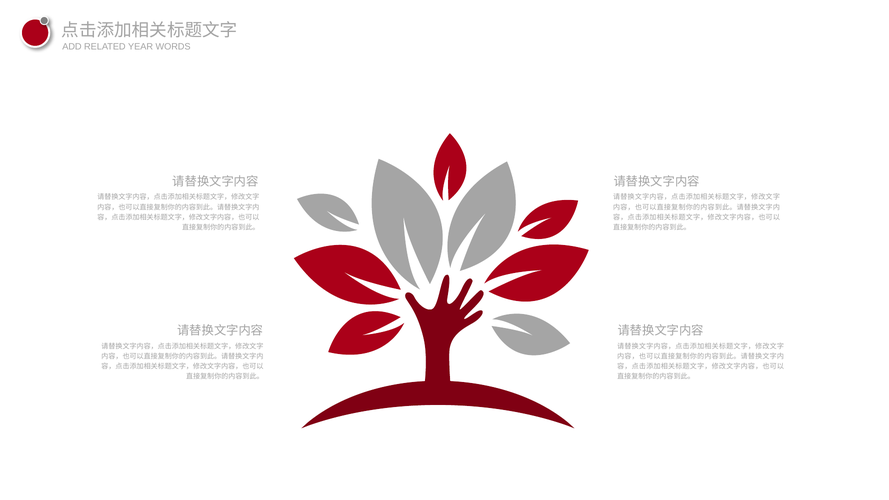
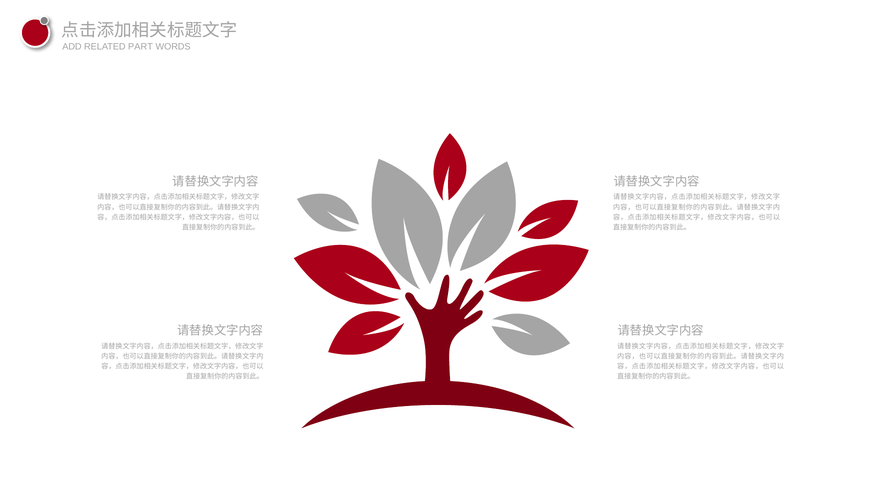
YEAR: YEAR -> PART (140, 47)
